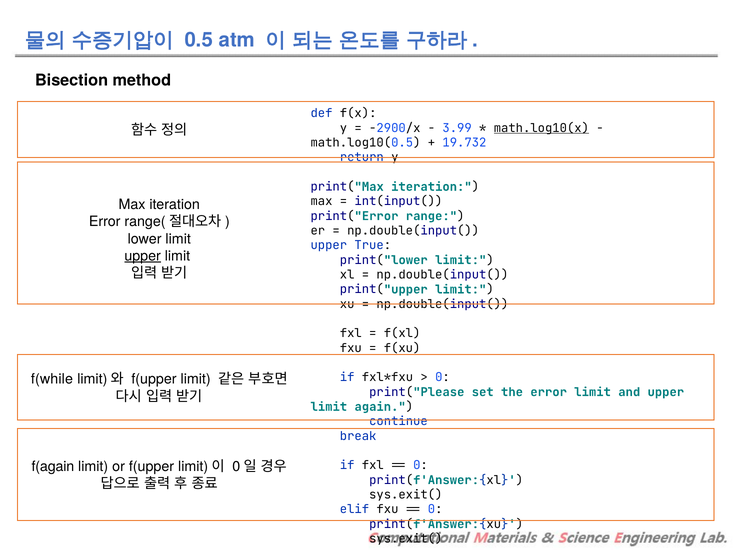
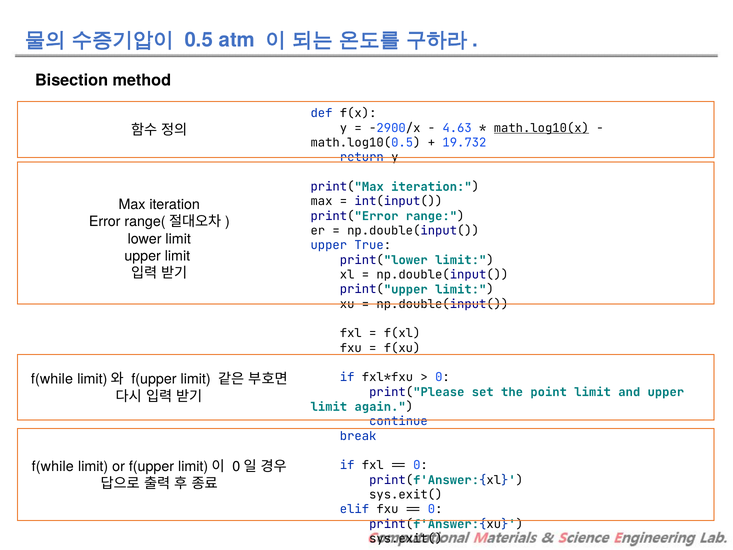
3.99: 3.99 -> 4.63 (457, 128)
upper underline: present -> none (143, 256)
the error: error -> point (549, 392)
f(again: f(again -> f(while (53, 466)
